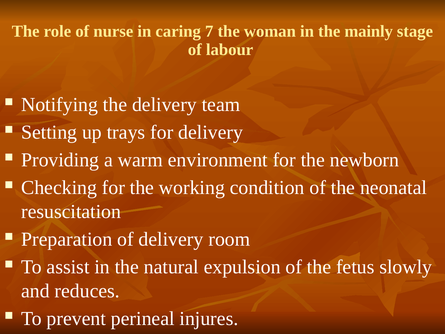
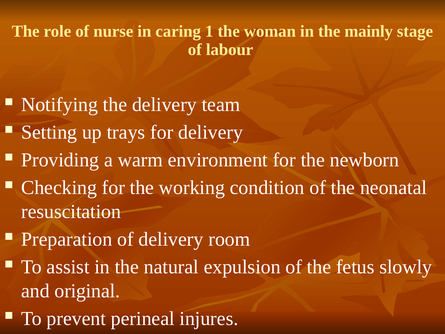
7: 7 -> 1 (209, 31)
reduces: reduces -> original (87, 291)
